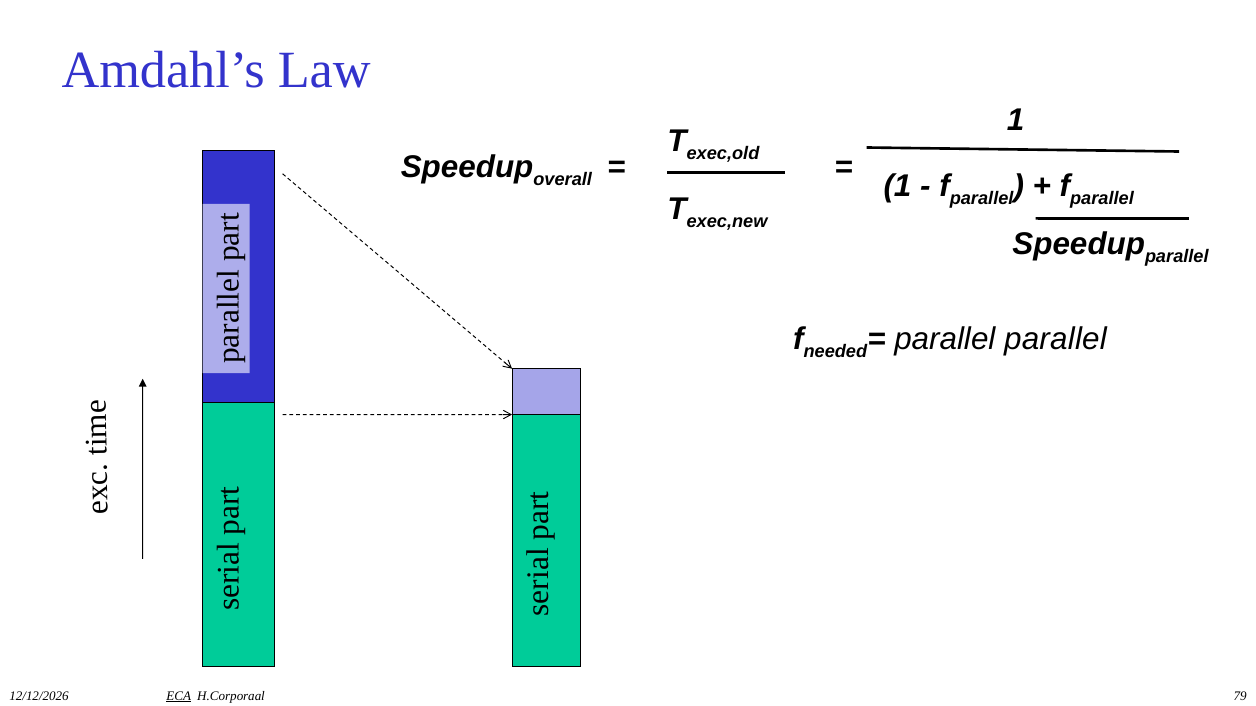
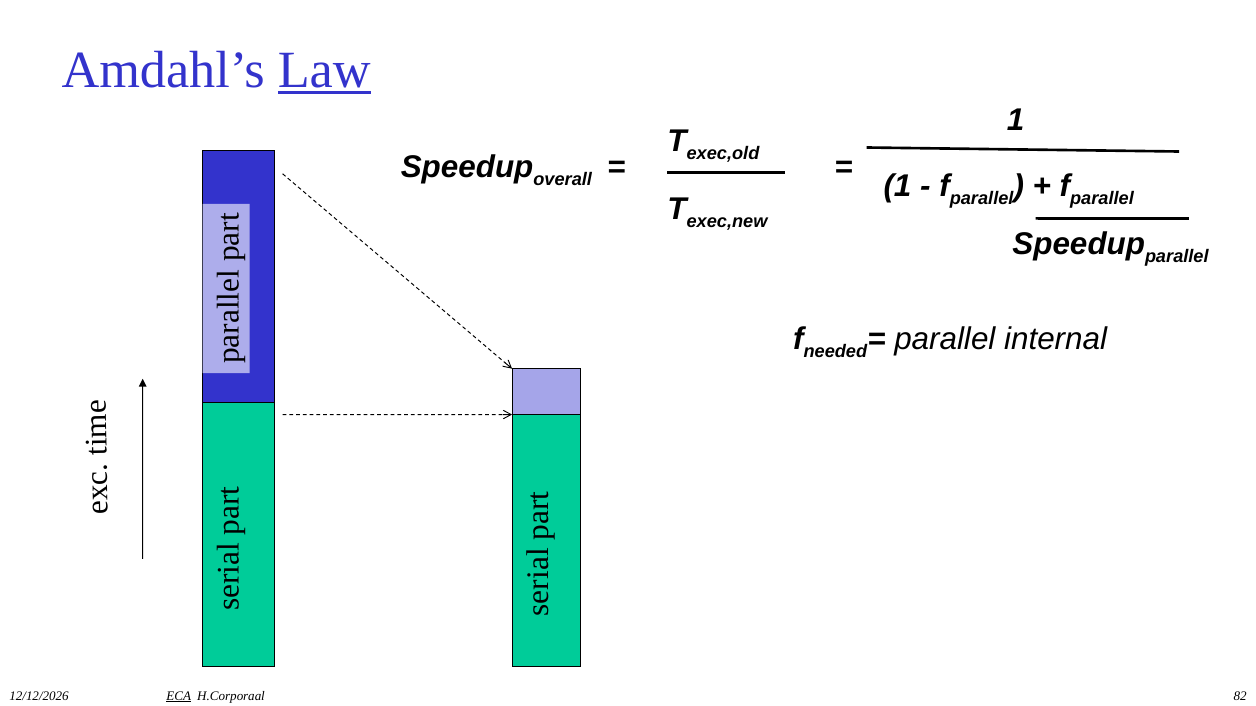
Law underline: none -> present (324, 70)
parallel parallel: parallel -> internal (1056, 340)
79: 79 -> 82 (1240, 696)
